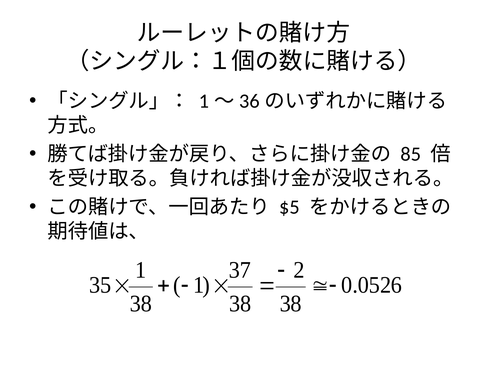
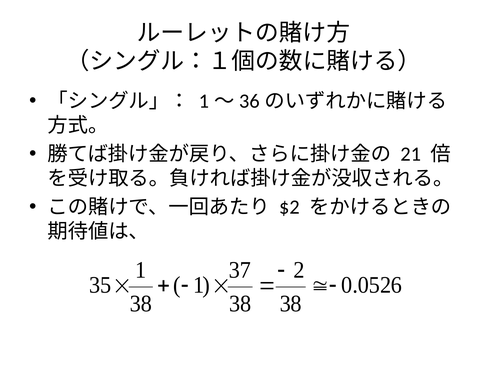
85: 85 -> 21 (411, 154)
$5: $5 -> $2 (290, 207)
